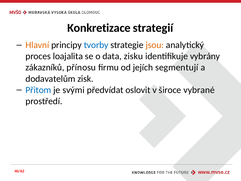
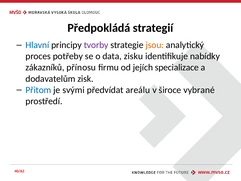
Konkretizace: Konkretizace -> Předpokládá (99, 28)
Hlavní colour: orange -> blue (37, 45)
tvorby colour: blue -> purple (96, 45)
loajalita: loajalita -> potřeby (68, 56)
vybrány: vybrány -> nabídky (205, 56)
segmentují: segmentují -> specializace (177, 67)
oslovit: oslovit -> areálu (138, 90)
